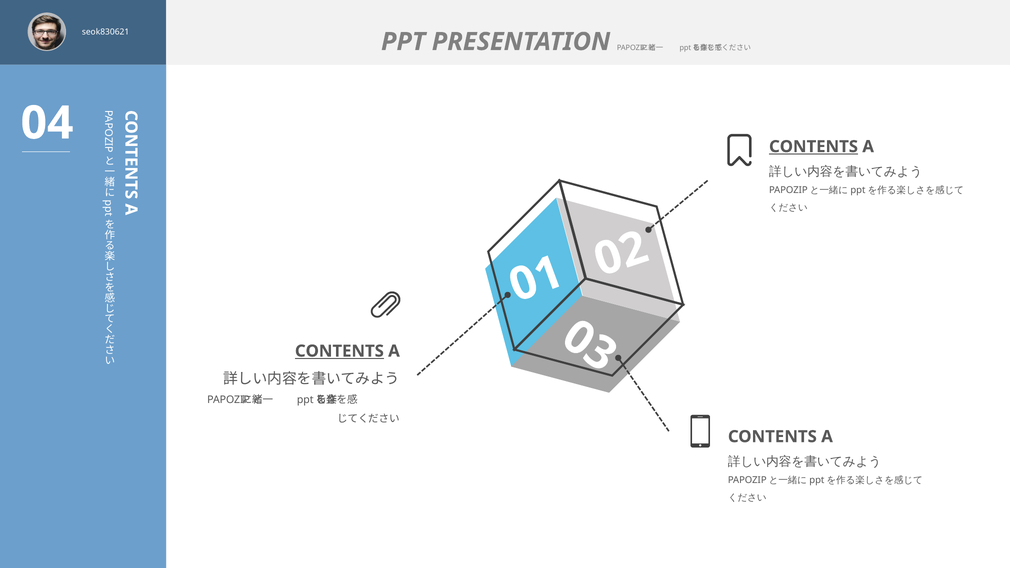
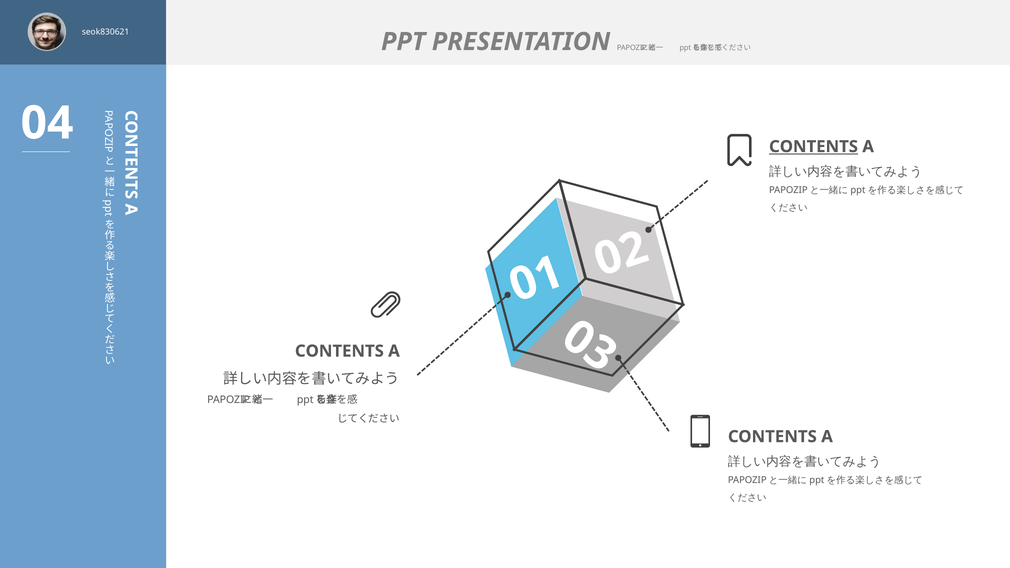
CONTENTS underline: present -> none (339, 351)
